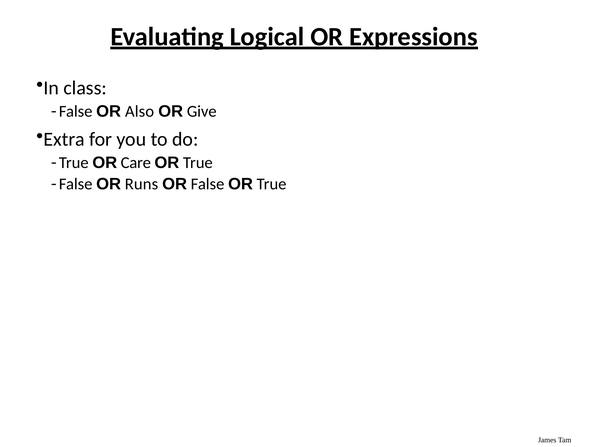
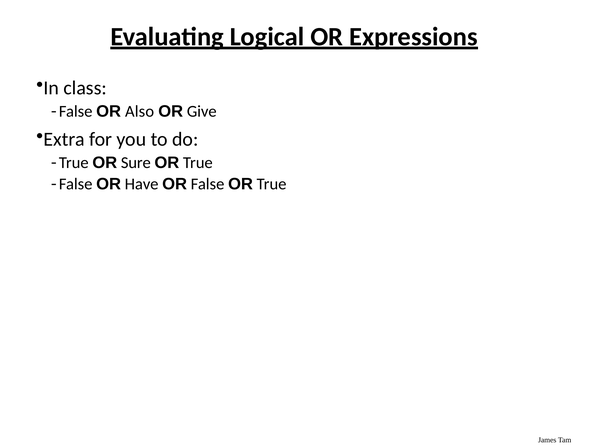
Care: Care -> Sure (136, 163)
Runs: Runs -> Have (142, 184)
